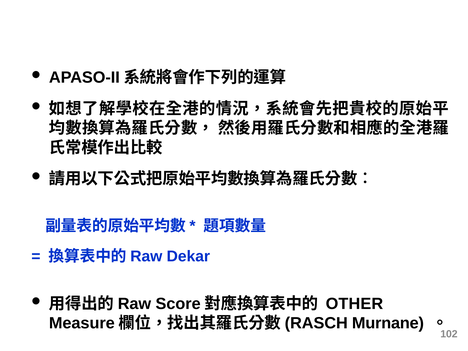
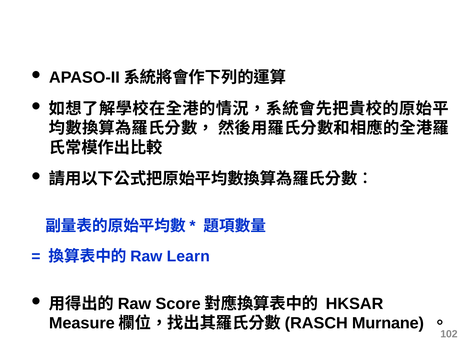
Dekar: Dekar -> Learn (188, 256)
OTHER: OTHER -> HKSAR (355, 304)
